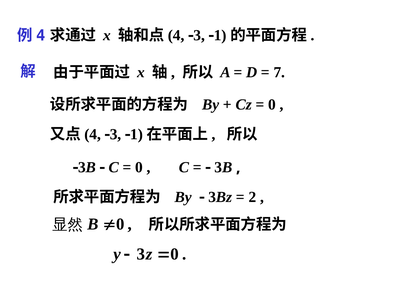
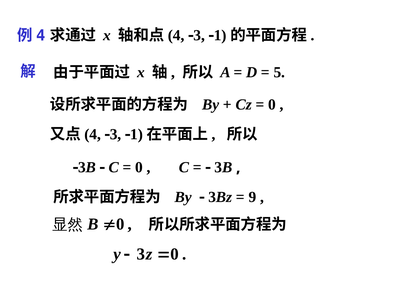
7: 7 -> 5 (279, 72)
2: 2 -> 9 (252, 197)
